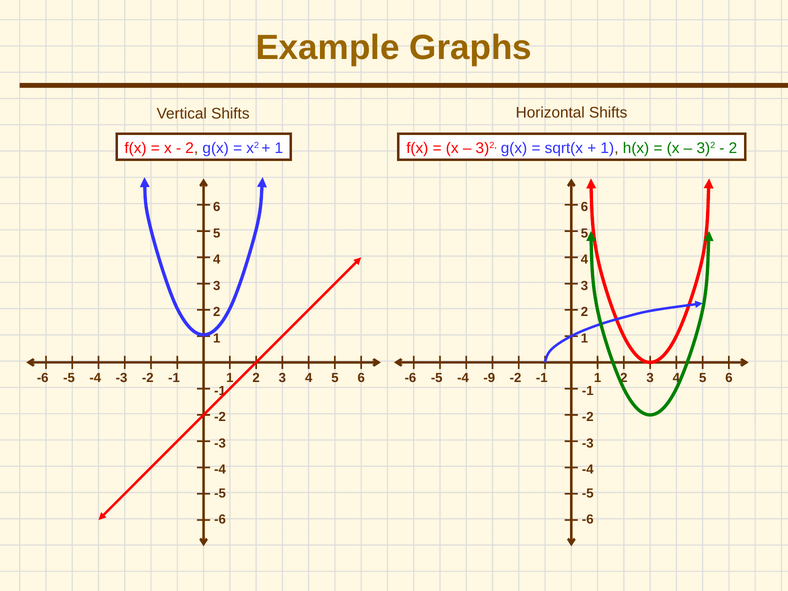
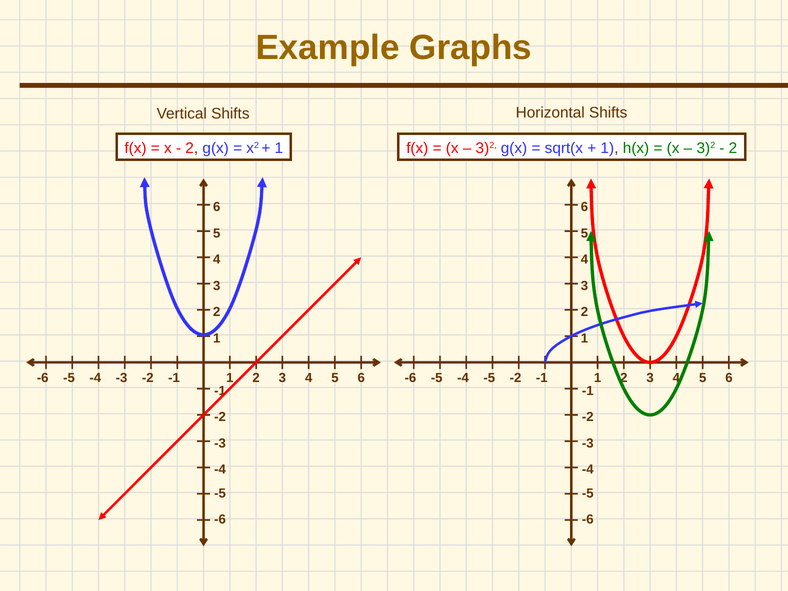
-9: -9 -> -5 (489, 378)
